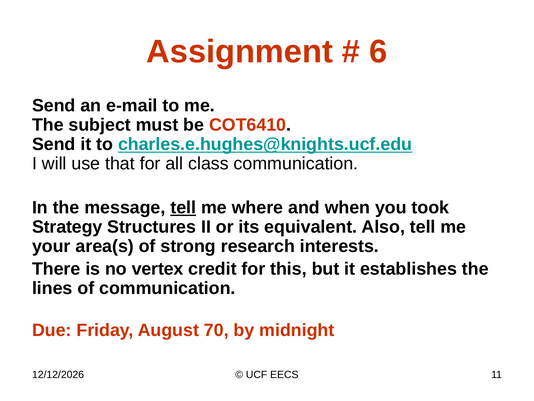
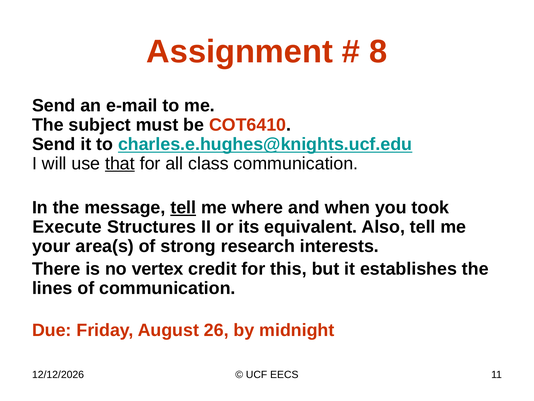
6: 6 -> 8 (378, 52)
that underline: none -> present (120, 163)
Strategy: Strategy -> Execute (67, 227)
70: 70 -> 26 (216, 330)
